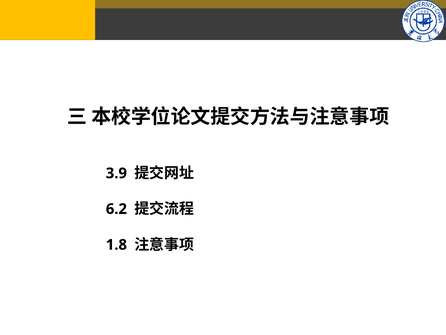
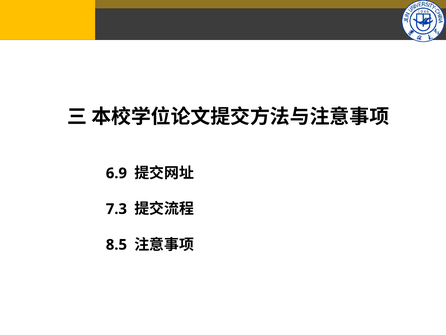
3.9: 3.9 -> 6.9 (116, 173)
6.2: 6.2 -> 7.3 (116, 209)
1.8: 1.8 -> 8.5 (116, 244)
